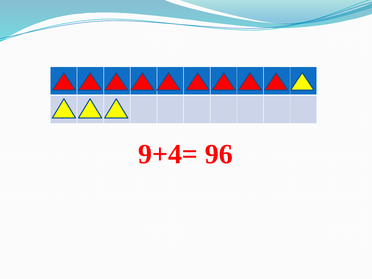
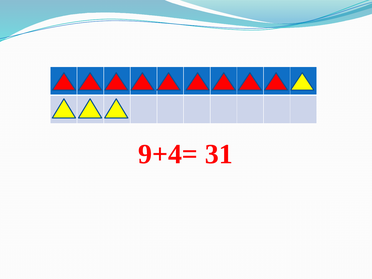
96: 96 -> 31 (219, 154)
